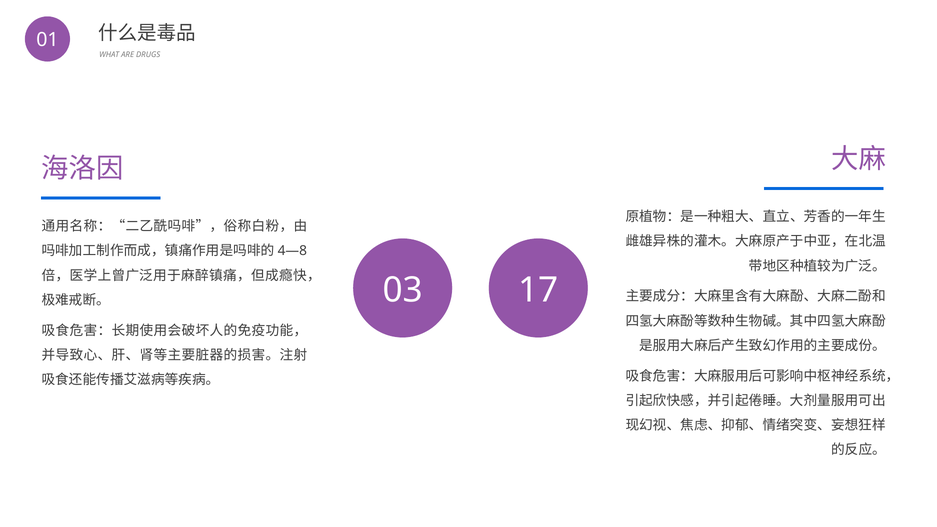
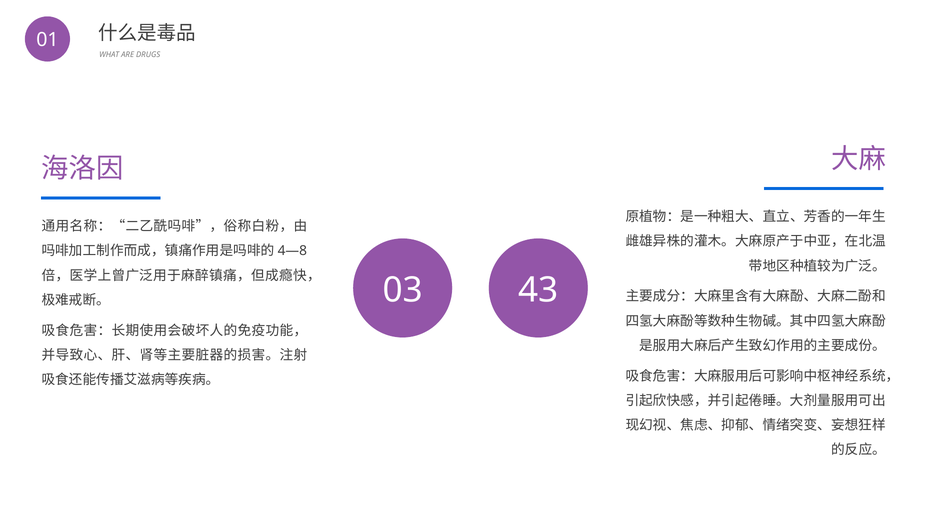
17: 17 -> 43 (538, 290)
